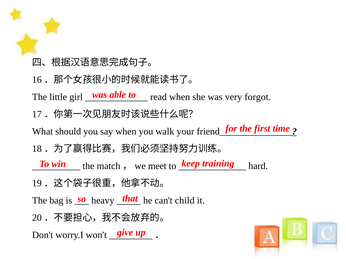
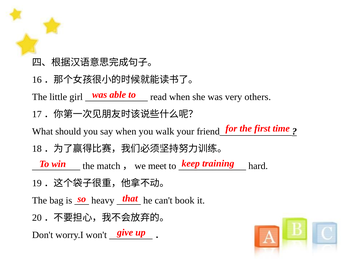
forgot: forgot -> others (258, 97)
child: child -> book (185, 201)
